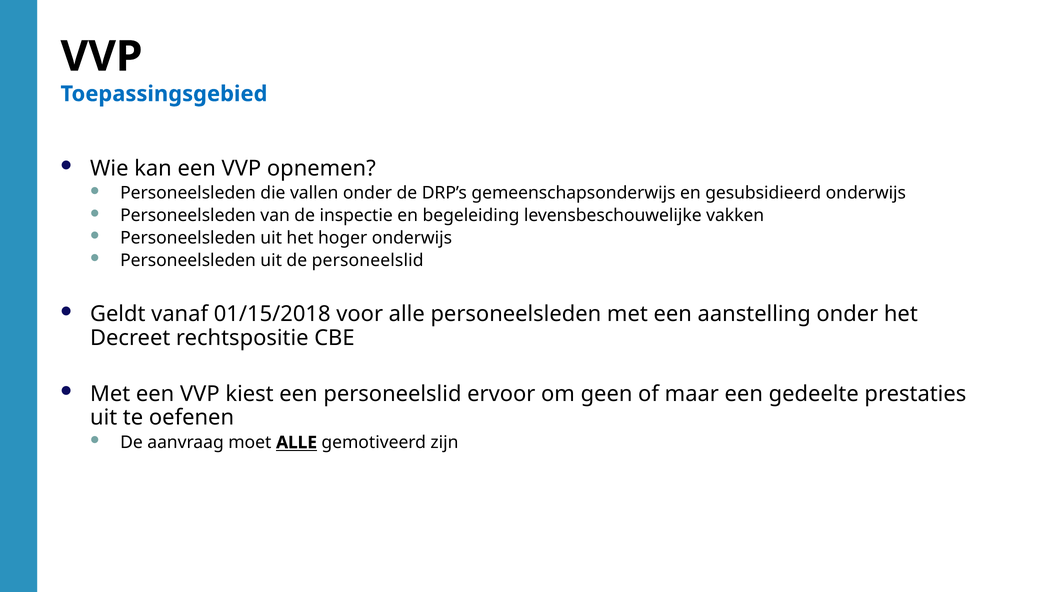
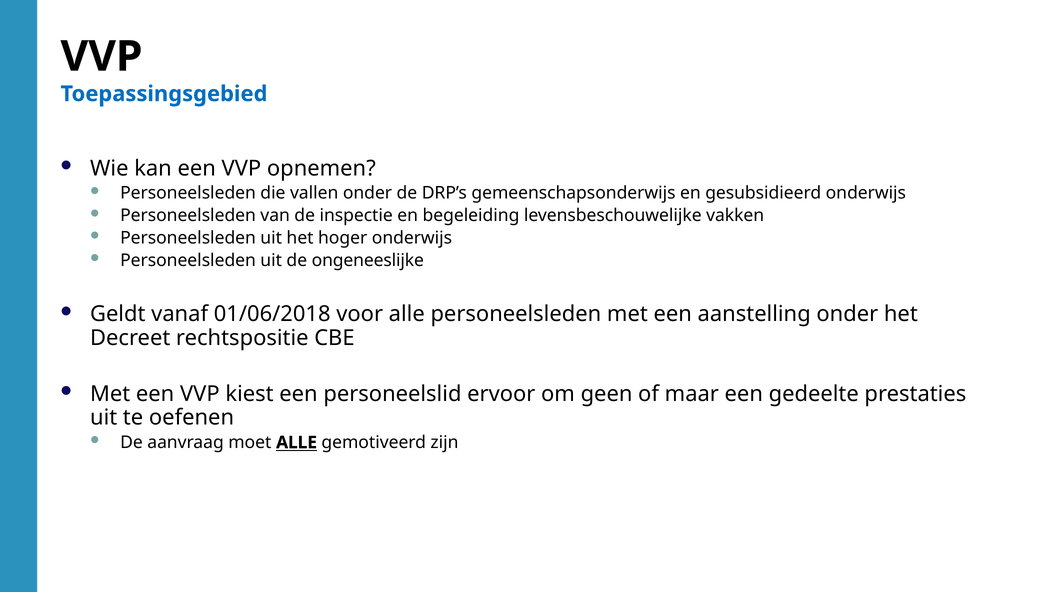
de personeelslid: personeelslid -> ongeneeslijke (368, 260)
01/15/2018: 01/15/2018 -> 01/06/2018 (272, 314)
